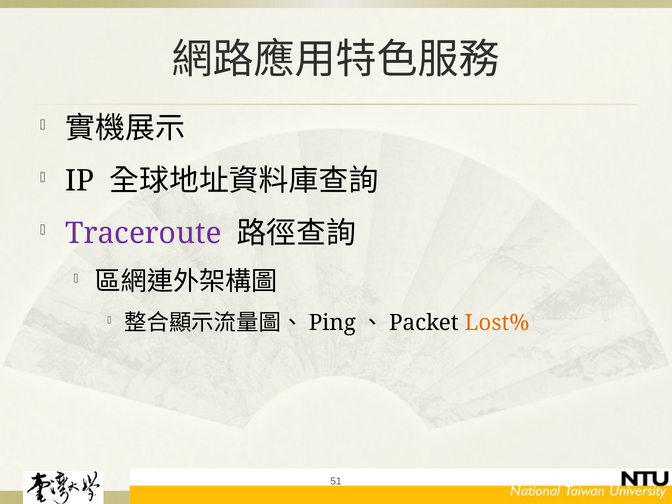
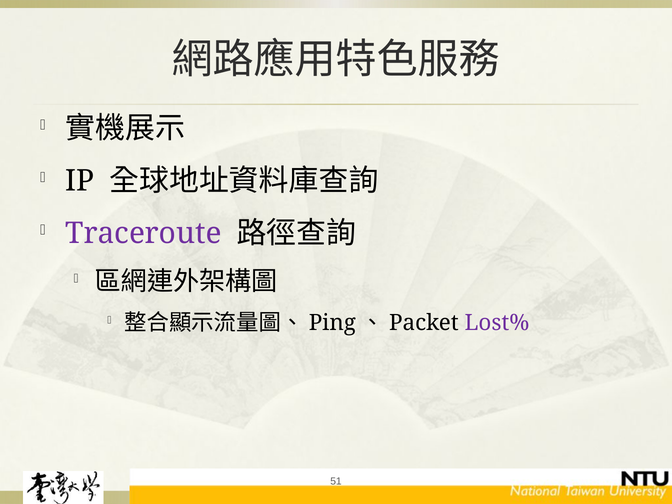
Lost% colour: orange -> purple (497, 323)
